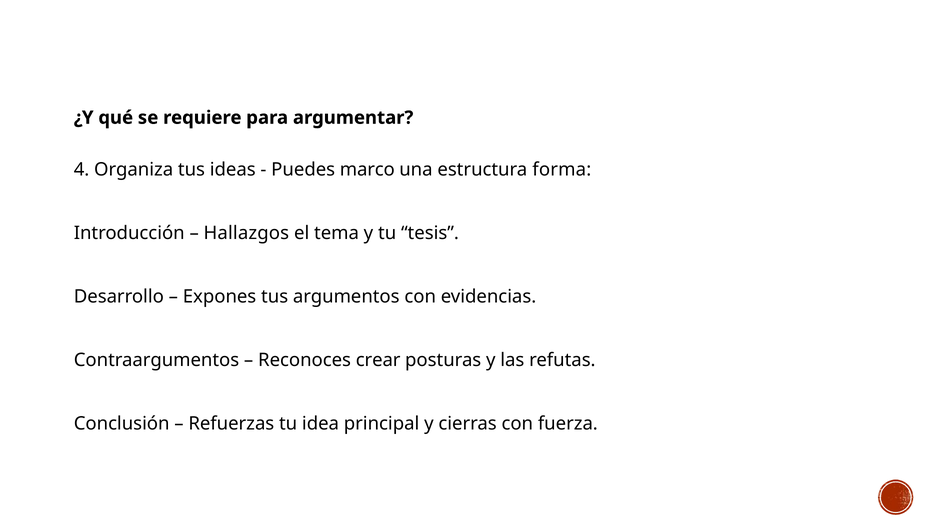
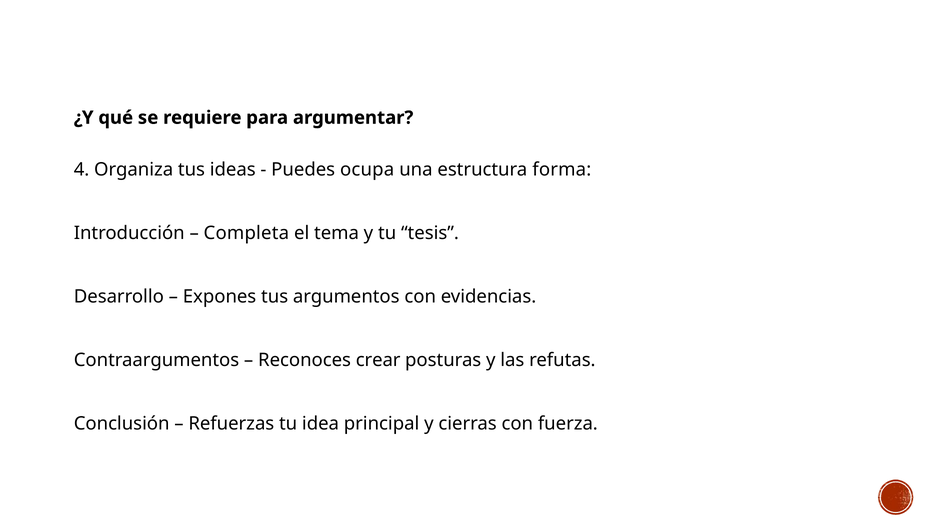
marco: marco -> ocupa (367, 170)
Hallazgos: Hallazgos -> Completa (246, 233)
